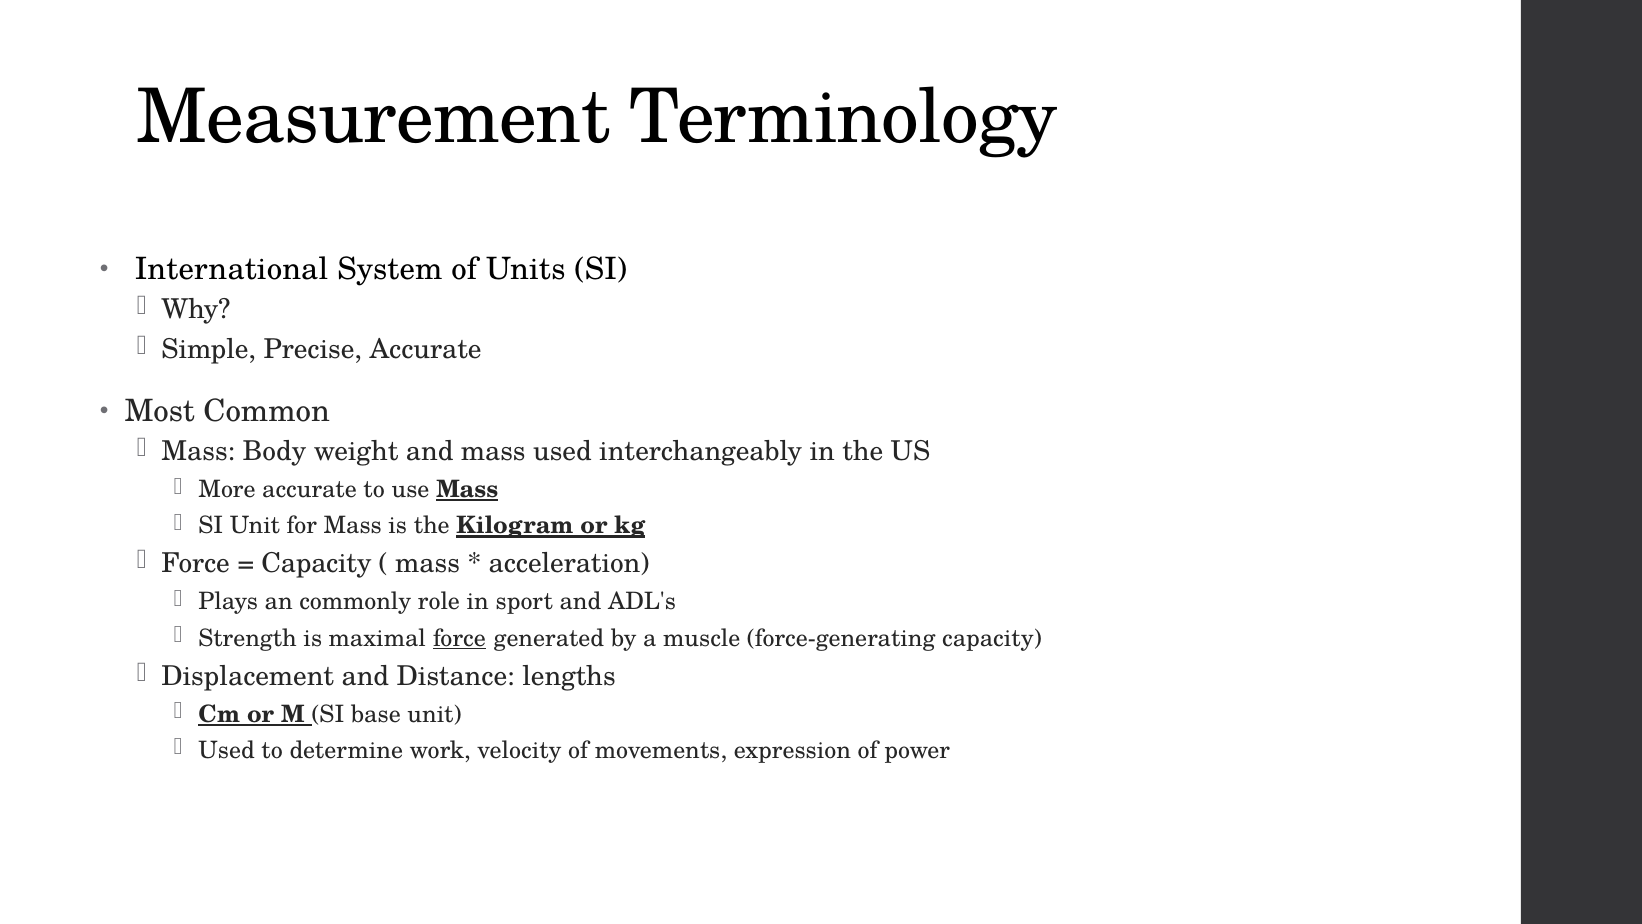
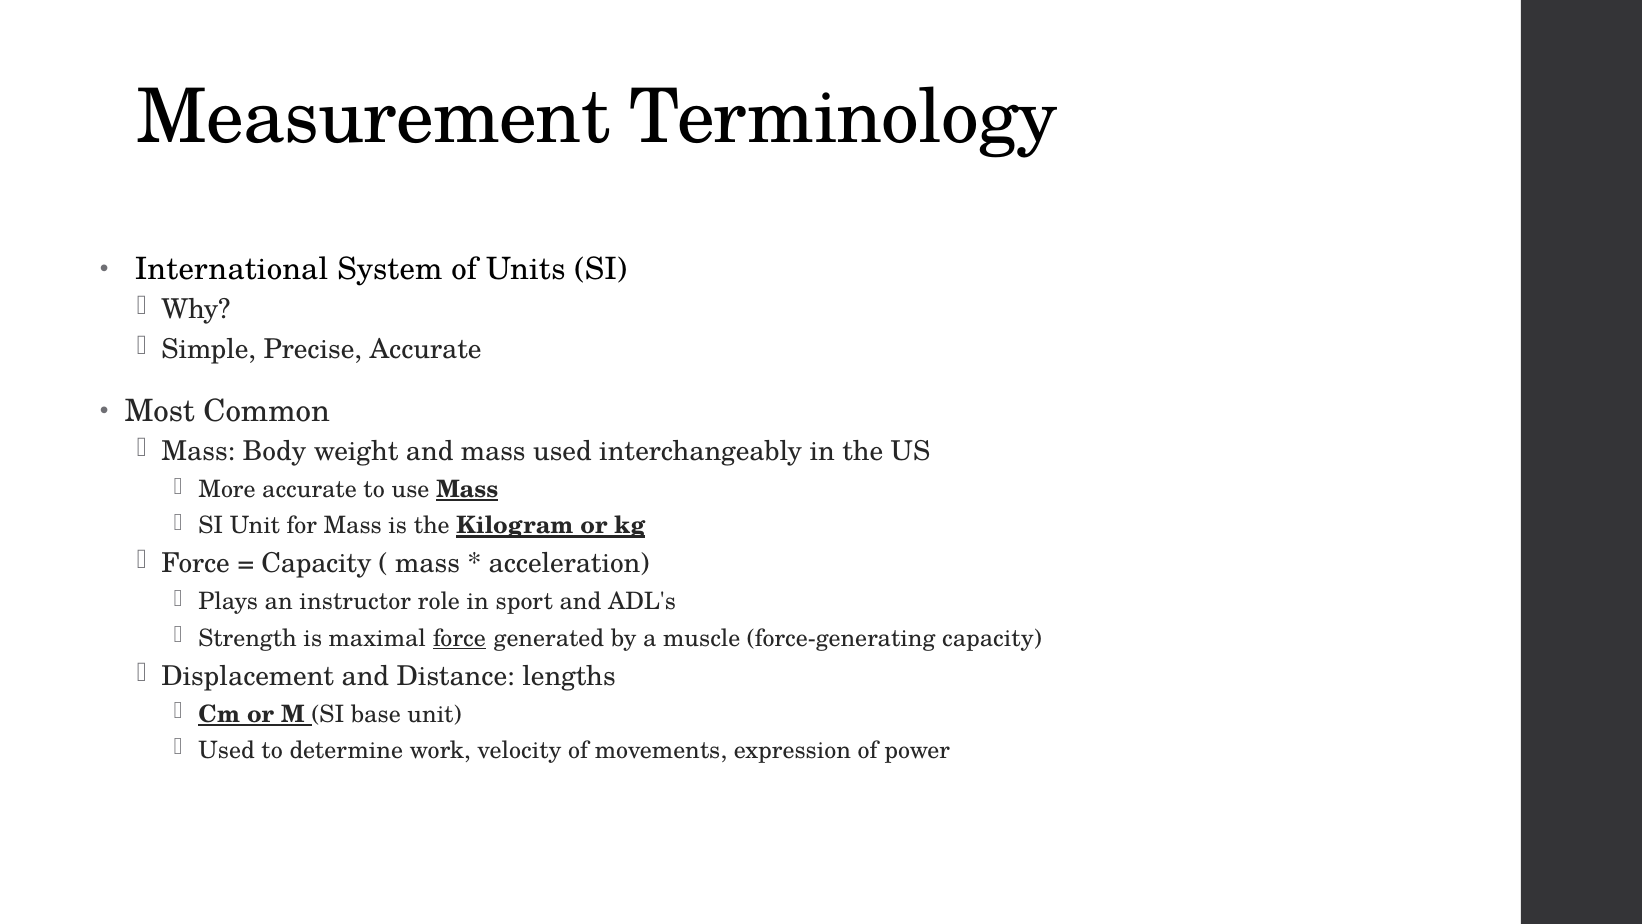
commonly: commonly -> instructor (355, 602)
